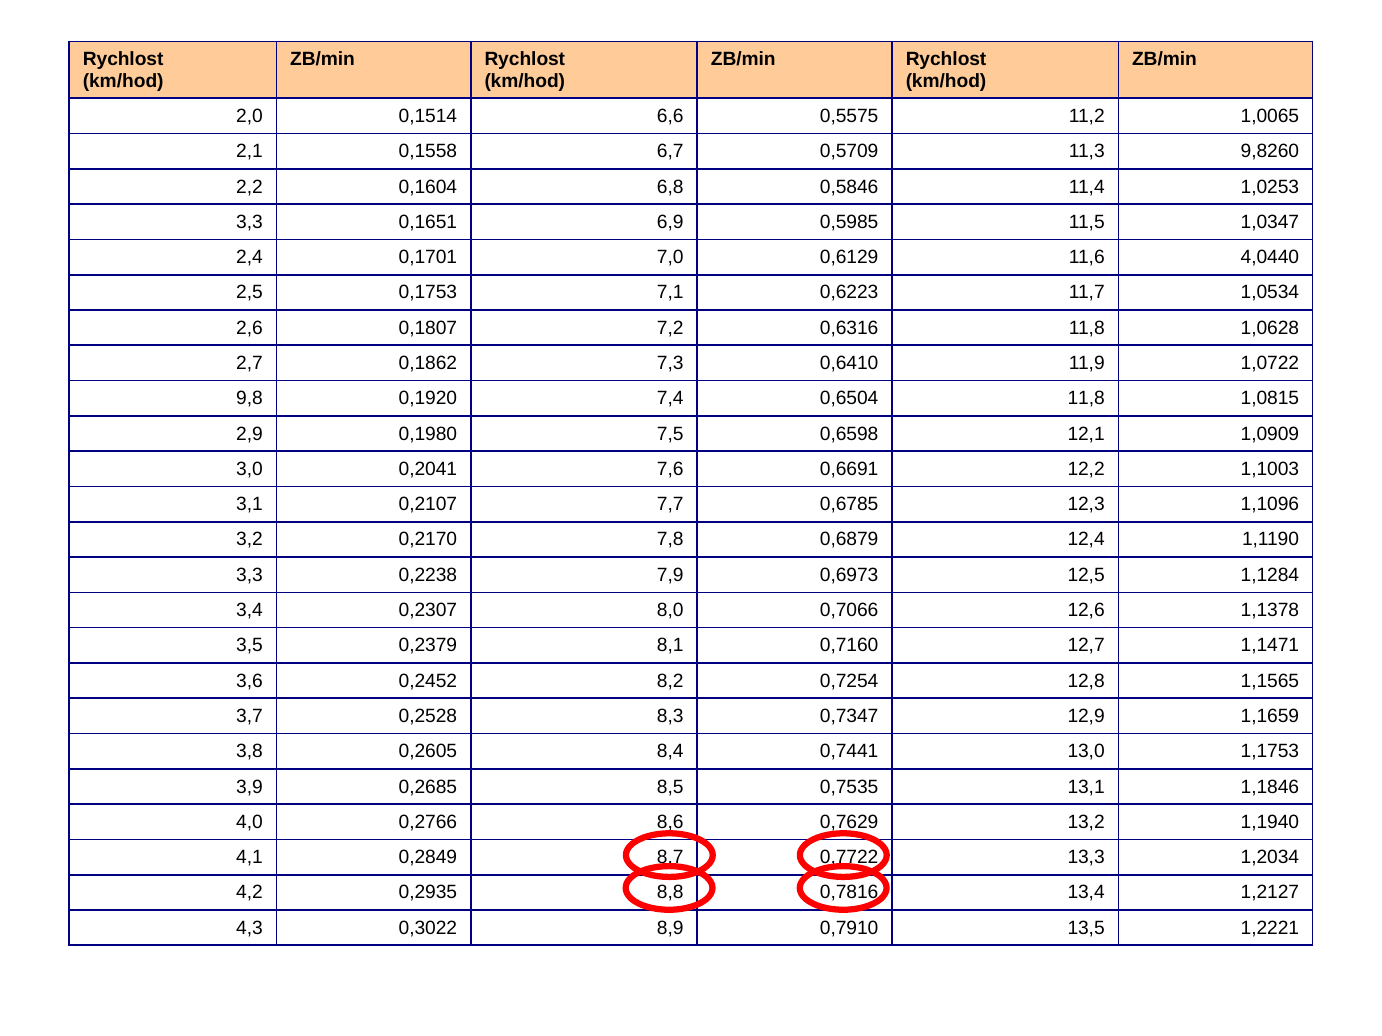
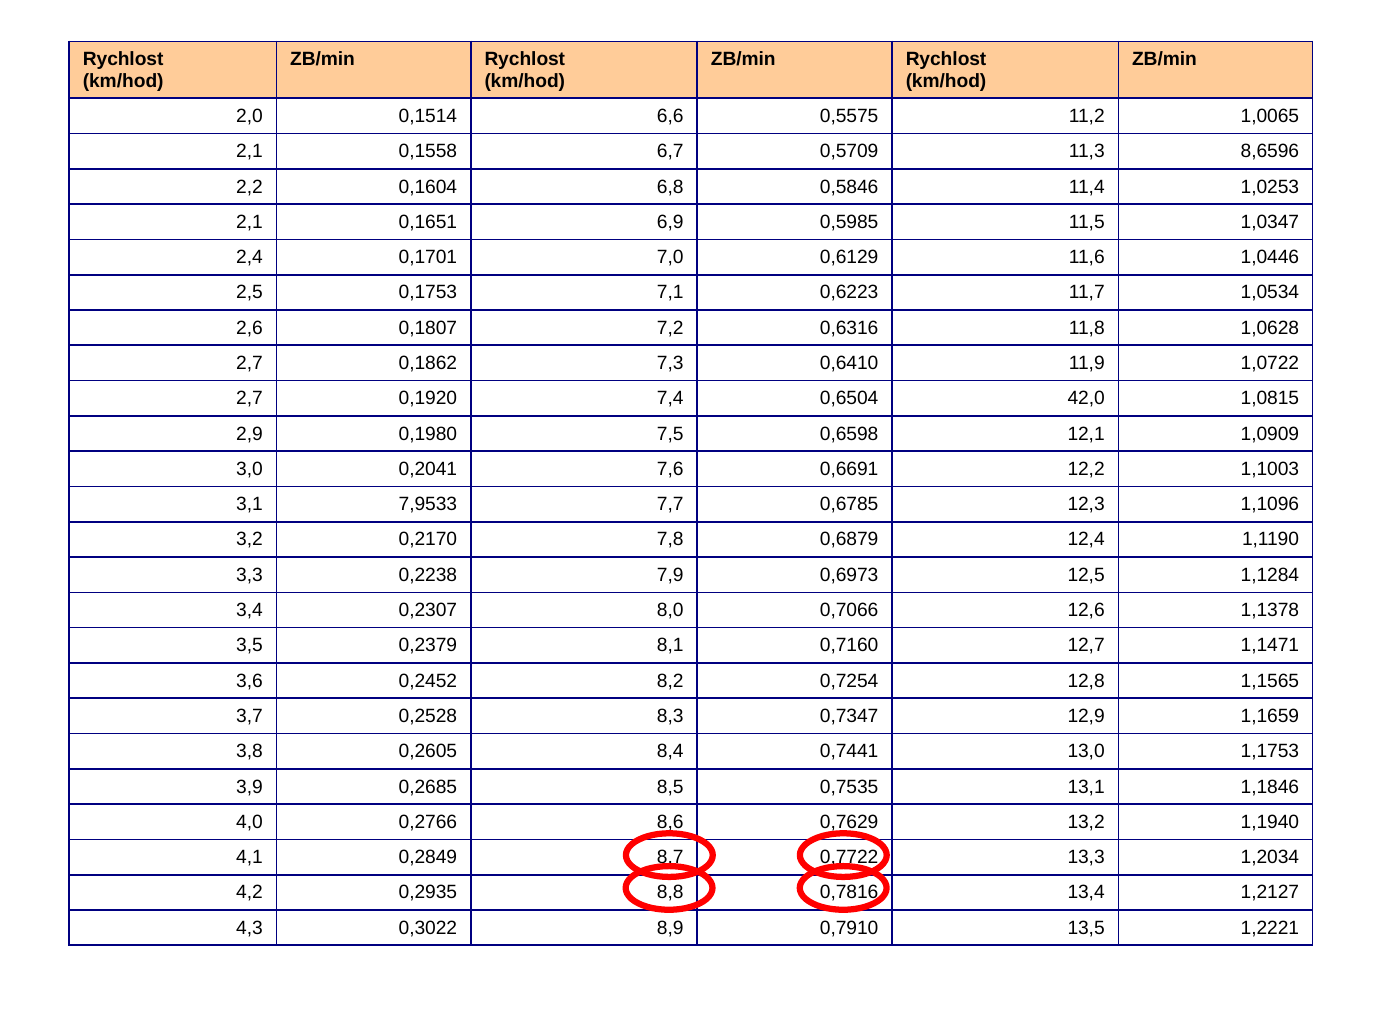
9,8260: 9,8260 -> 8,6596 (1270, 151)
3,3: 3,3 -> 2,1 (249, 222)
4,0440: 4,0440 -> 1,0446 (1270, 257)
9,8: 9,8 -> 2,7 (249, 399)
0,6504 11,8: 11,8 -> 42,0 (1086, 399)
0,2107: 0,2107 -> 7,9533 (428, 505)
